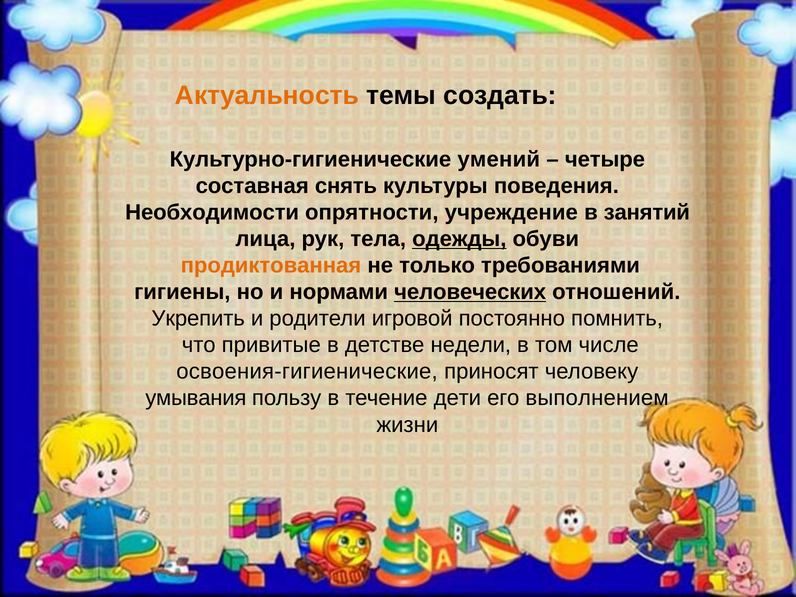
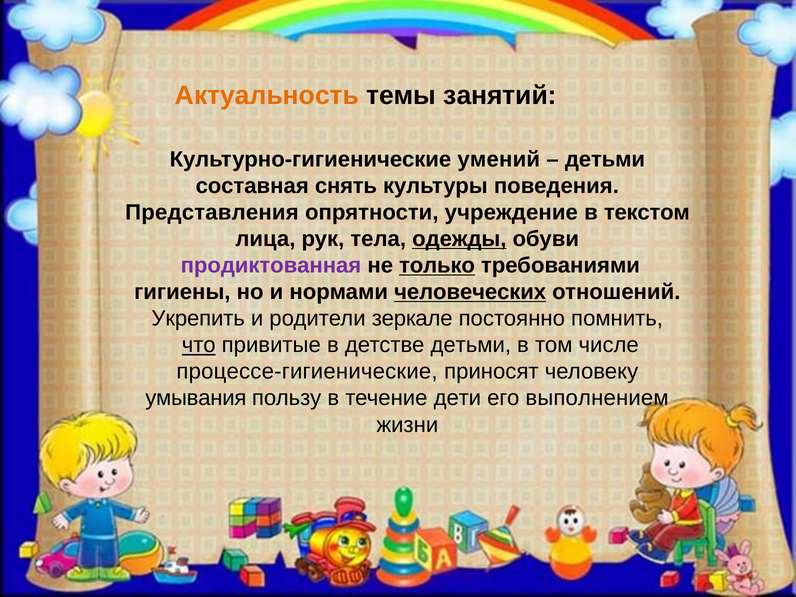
создать: создать -> занятий (500, 95)
четыре: четыре -> детьми (605, 159)
Необходимости: Необходимости -> Представления (212, 212)
занятий: занятий -> текстом (647, 212)
продиктованная colour: orange -> purple (271, 265)
только underline: none -> present (437, 265)
игровой: игровой -> зеркале (412, 319)
что underline: none -> present (199, 345)
детстве недели: недели -> детьми (471, 345)
освоения-гигиенические: освоения-гигиенические -> процессе-гигиенические (307, 372)
